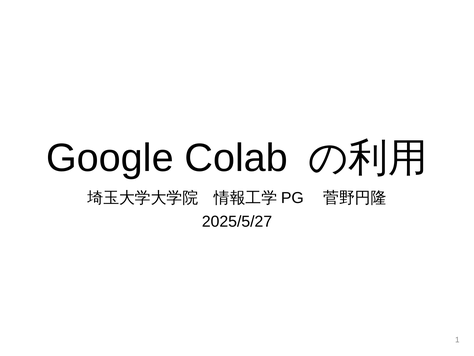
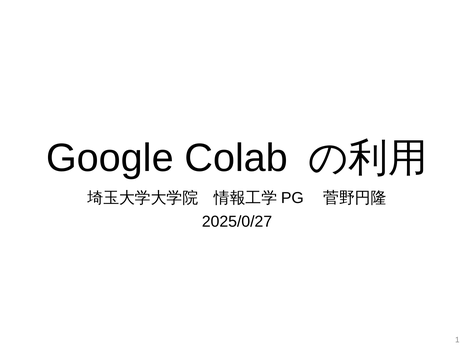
2025/5/27: 2025/5/27 -> 2025/0/27 (237, 221)
